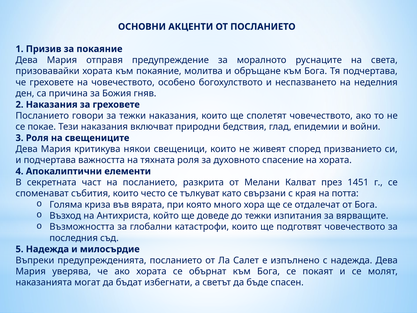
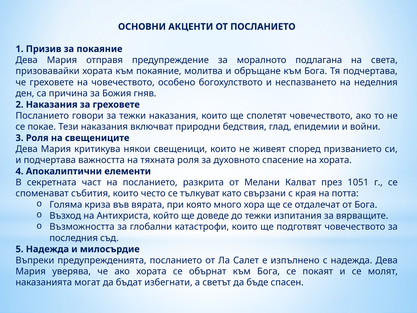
руснаците: руснаците -> подлагана (319, 60)
1451: 1451 -> 1051 (358, 182)
